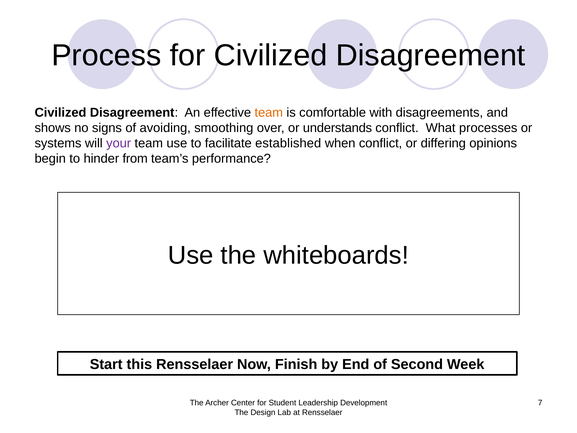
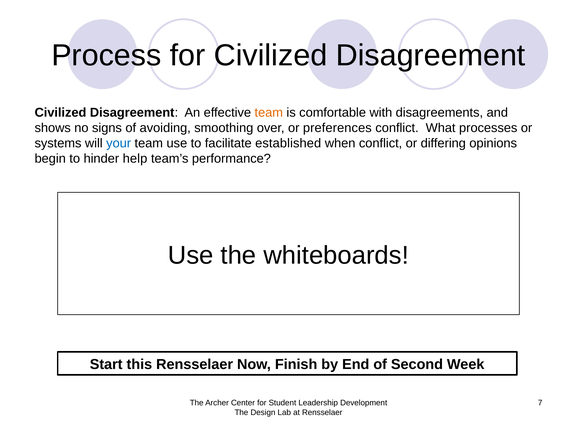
understands: understands -> preferences (337, 128)
your colour: purple -> blue (119, 143)
from: from -> help (135, 159)
